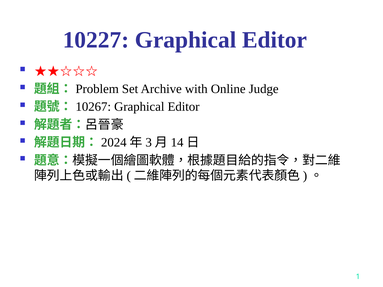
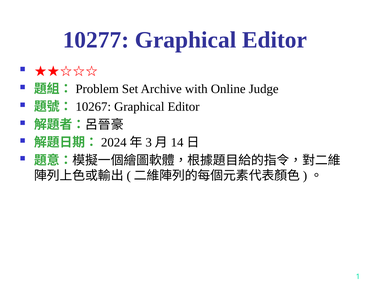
10227: 10227 -> 10277 (96, 40)
